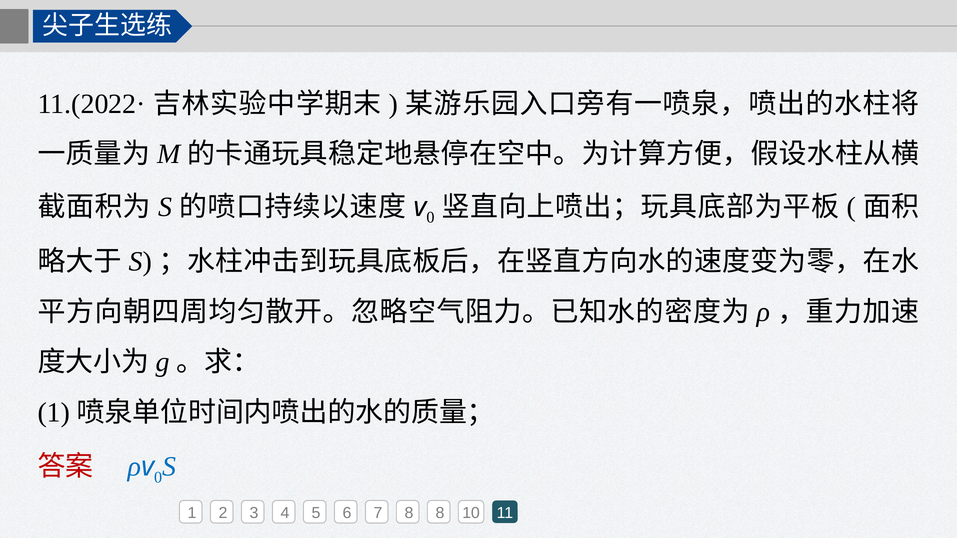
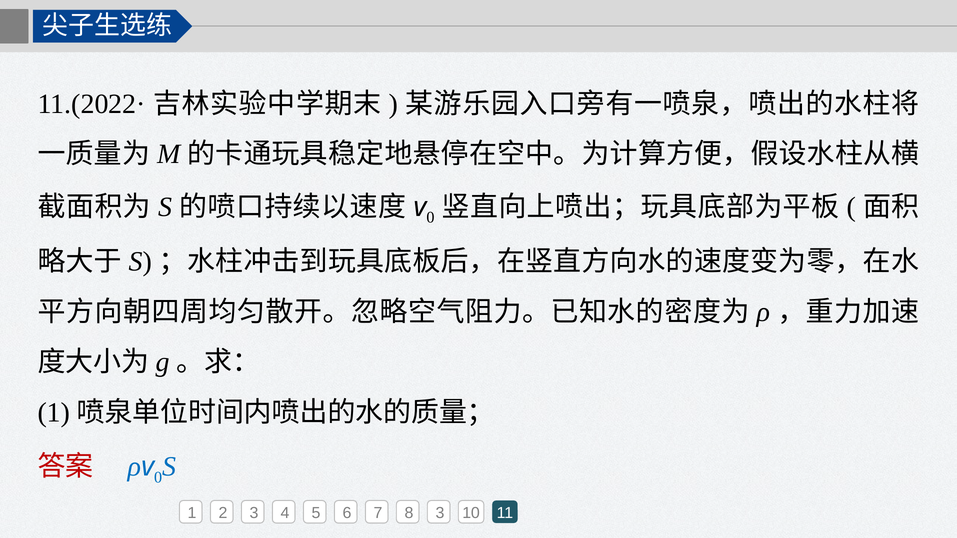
8 8: 8 -> 3 (440, 513)
